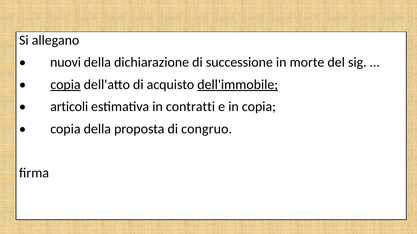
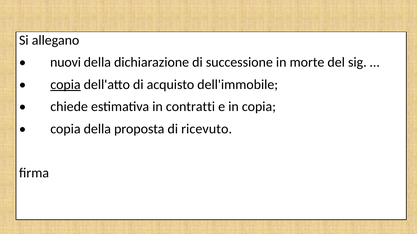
dell'immobile underline: present -> none (238, 85)
articoli: articoli -> chiede (69, 107)
congruo: congruo -> ricevuto (207, 129)
